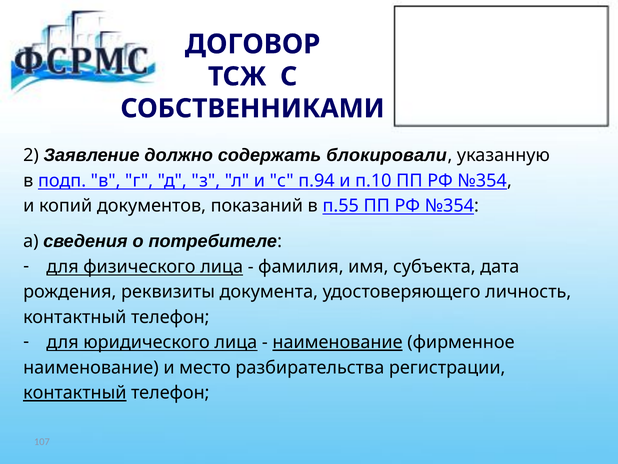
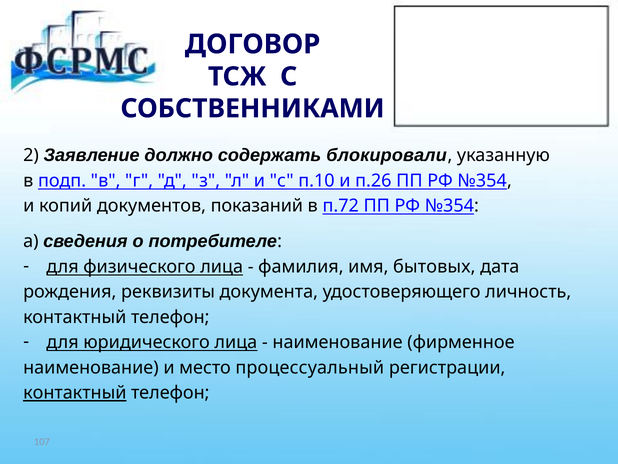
п.94: п.94 -> п.10 (316, 180)
п.10: п.10 -> п.26 (373, 180)
п.55: п.55 -> п.72 (341, 206)
субъекта: субъекта -> бытовых (434, 266)
наименование underline: present -> none (338, 342)
разбирательства: разбирательства -> процессуальный (310, 367)
